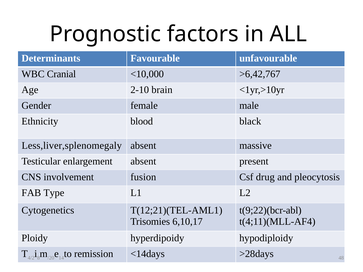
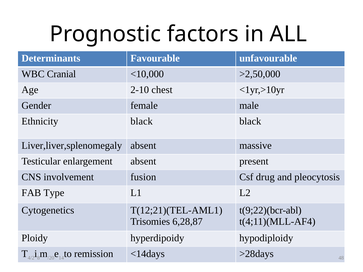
>6,42,767: >6,42,767 -> >2,50,000 (260, 74)
brain: brain -> chest (162, 90)
Ethnicity blood: blood -> black (142, 121)
Less,liver,splenomegaly: Less,liver,splenomegaly -> Liver,liver,splenomegaly (72, 146)
6,10,17: 6,10,17 -> 6,28,87 (188, 222)
